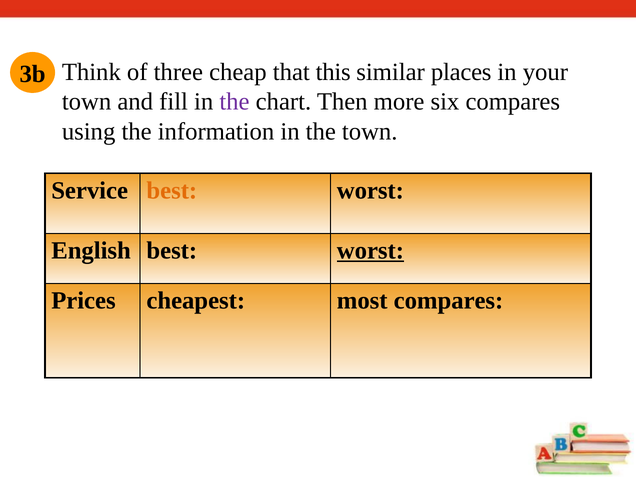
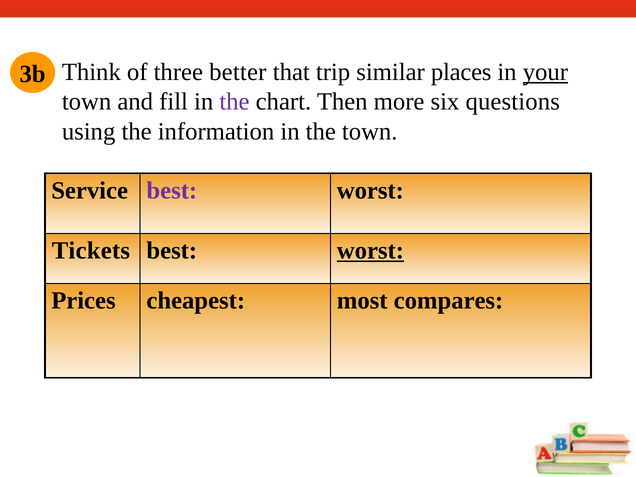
cheap: cheap -> better (238, 72)
this: this -> trip (333, 72)
your underline: none -> present (545, 72)
six compares: compares -> questions (513, 102)
best colour: orange -> purple (172, 190)
English: English -> Tickets (91, 250)
